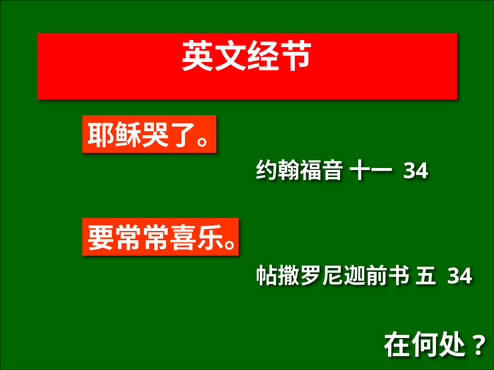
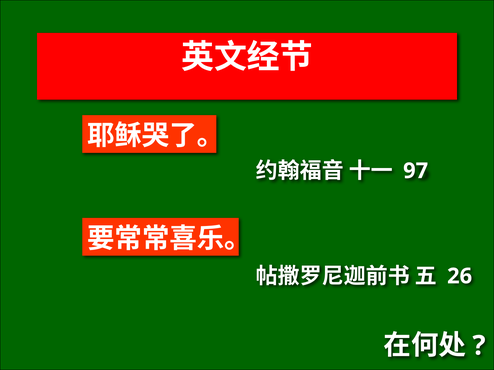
34: 34 -> 97 (416, 171)
34: 34 -> 26 (460, 276)
